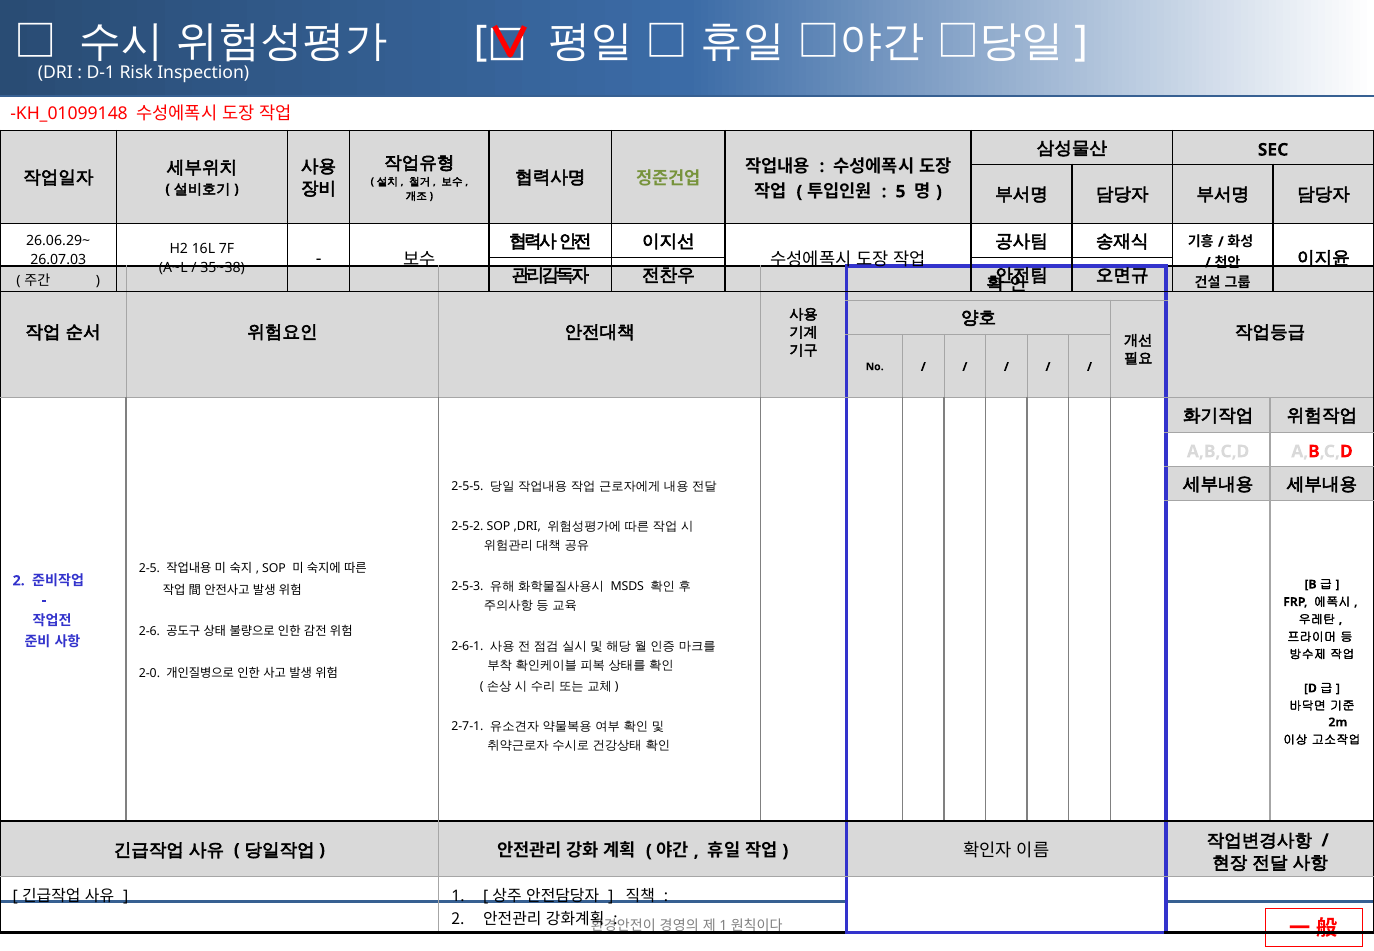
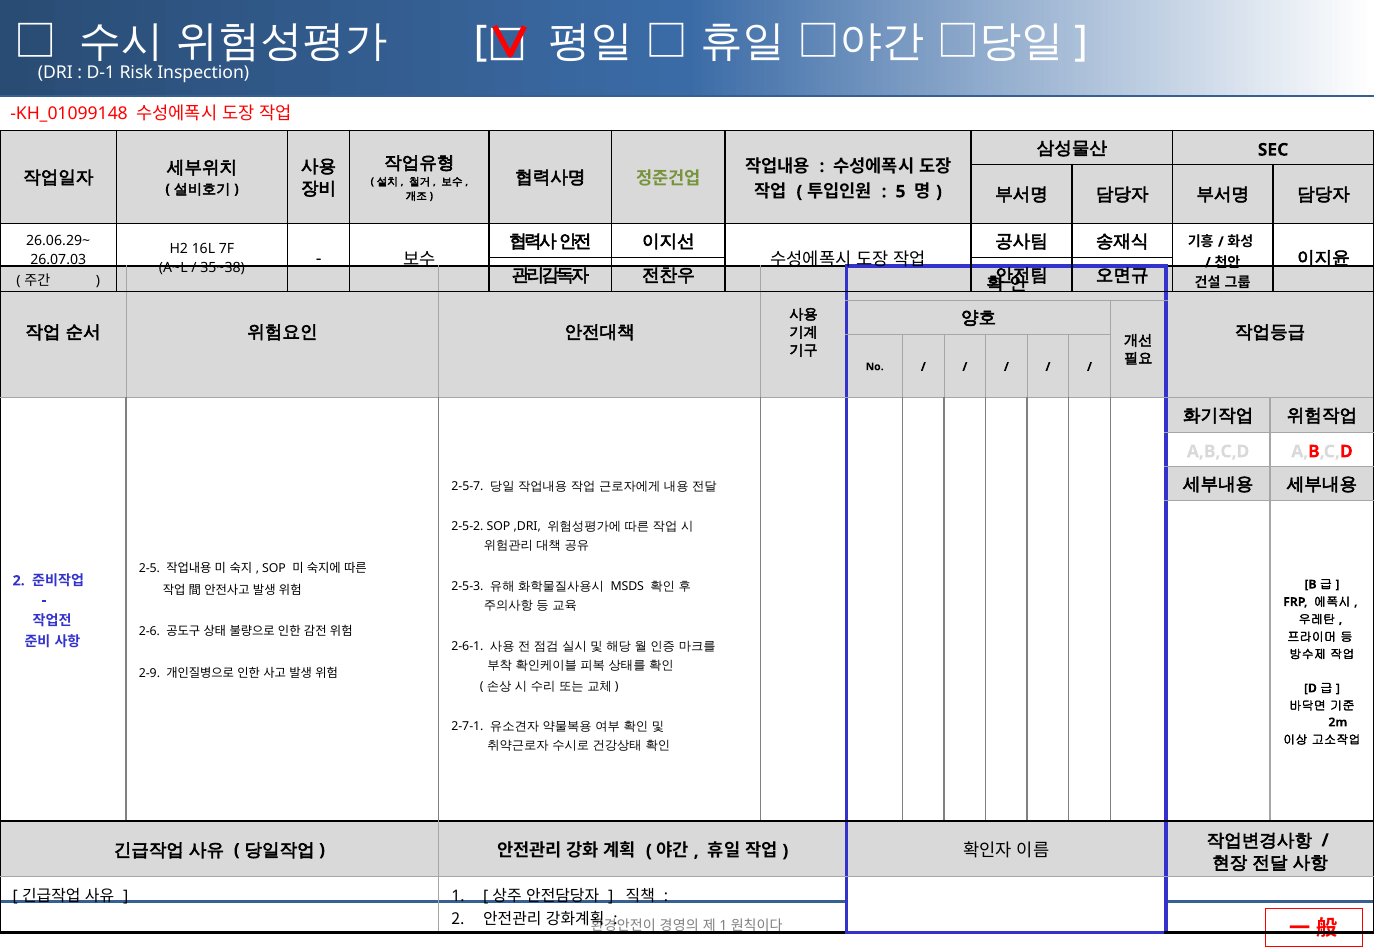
2-5-5: 2-5-5 -> 2-5-7 (467, 486)
2-0: 2-0 -> 2-9 (149, 674)
